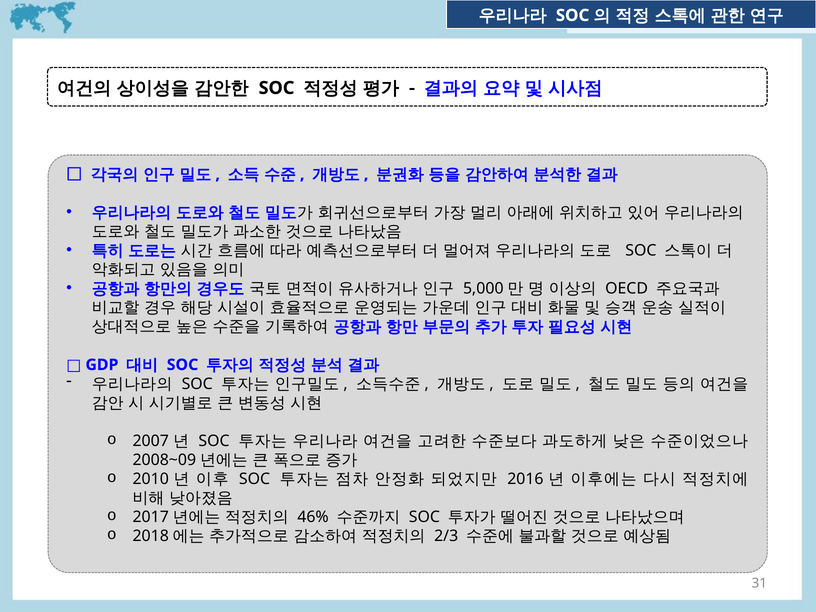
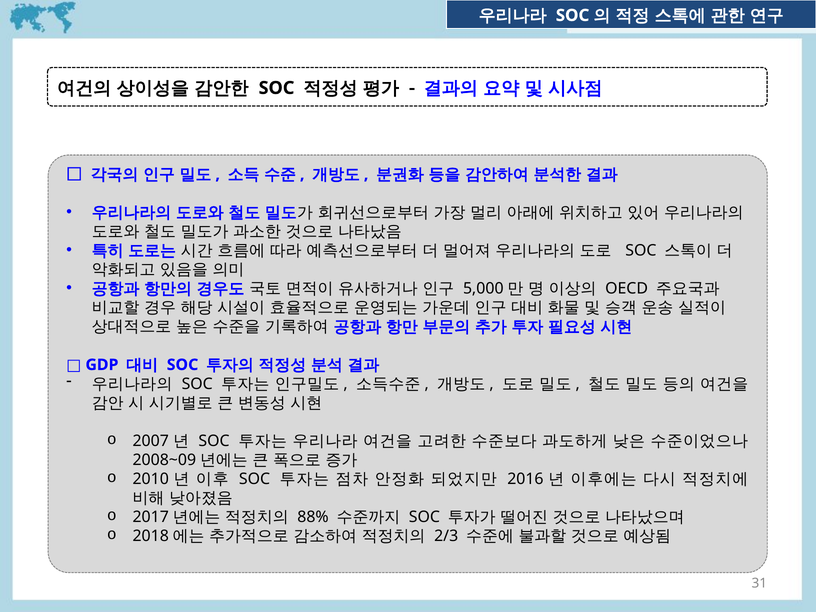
46%: 46% -> 88% (313, 517)
